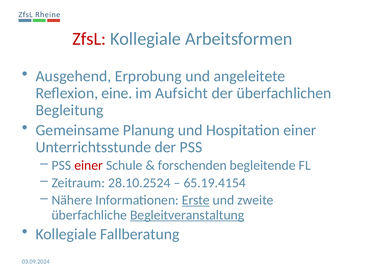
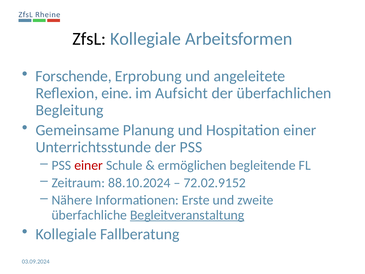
ZfsL colour: red -> black (89, 39)
Ausgehend: Ausgehend -> Forschende (74, 76)
forschenden: forschenden -> ermöglichen (192, 165)
28.10.2524: 28.10.2524 -> 88.10.2024 (139, 183)
65.19.4154: 65.19.4154 -> 72.02.9152 (215, 183)
Erste underline: present -> none (196, 200)
